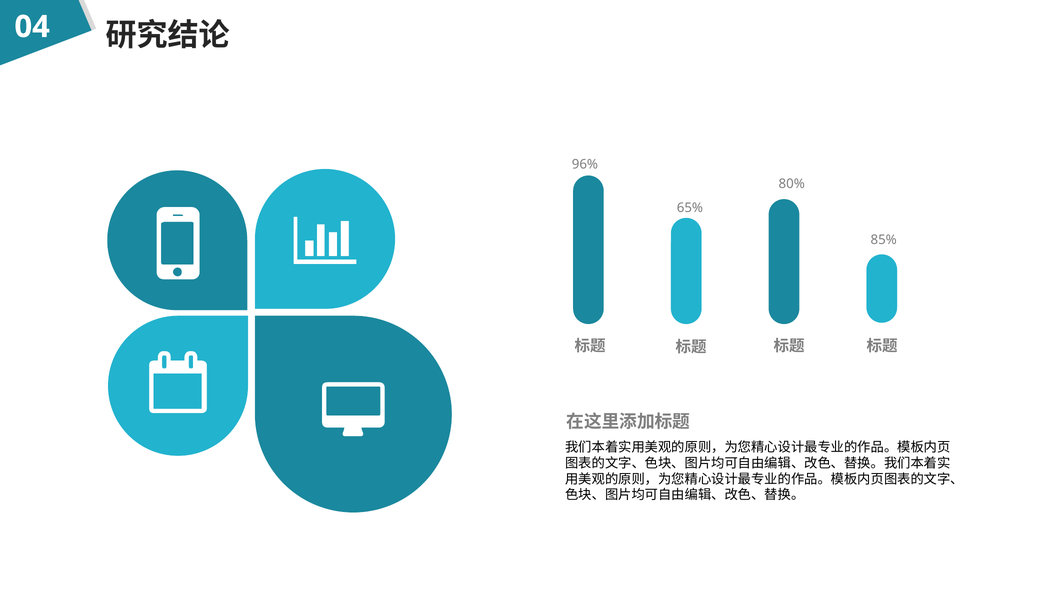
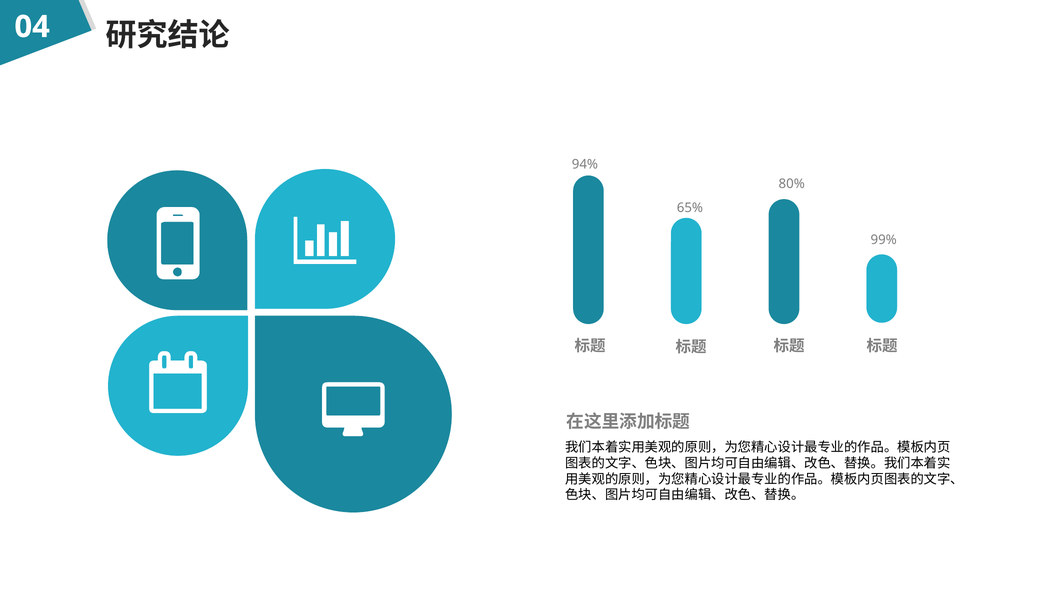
96%: 96% -> 94% (585, 164)
85%: 85% -> 99% (884, 240)
